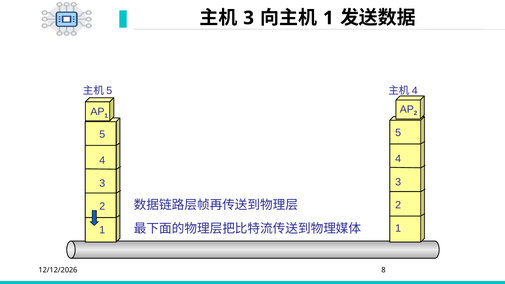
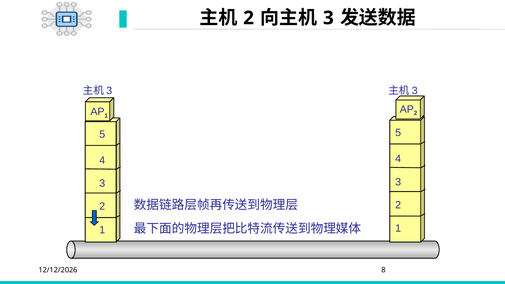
3: 3 -> 2 (249, 18)
1: 1 -> 3 (328, 18)
5: 5 -> 3 (109, 91)
4: 4 -> 3 (415, 91)
